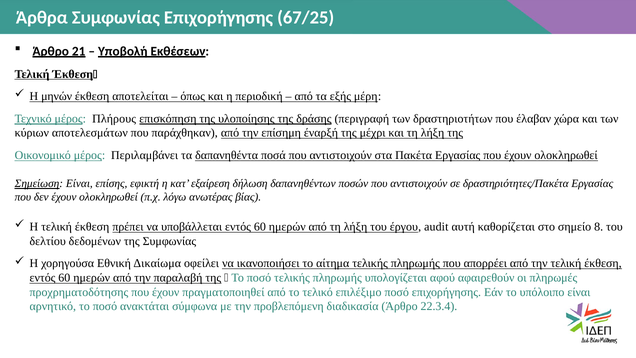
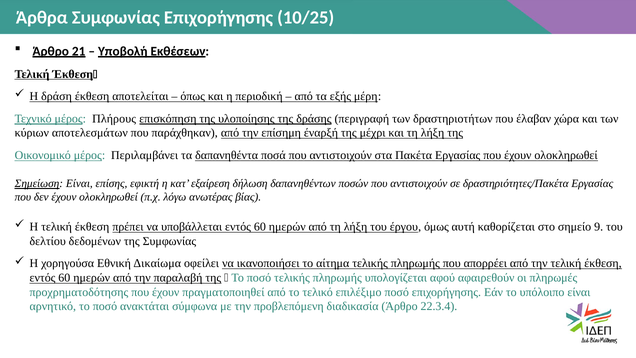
67/25: 67/25 -> 10/25 (306, 18)
μηνών: μηνών -> δράση (56, 96)
audit: audit -> όμως (436, 227)
8: 8 -> 9 (599, 227)
